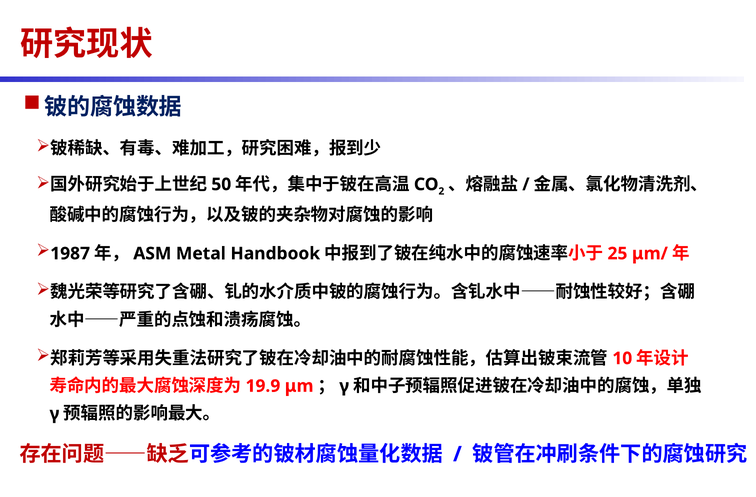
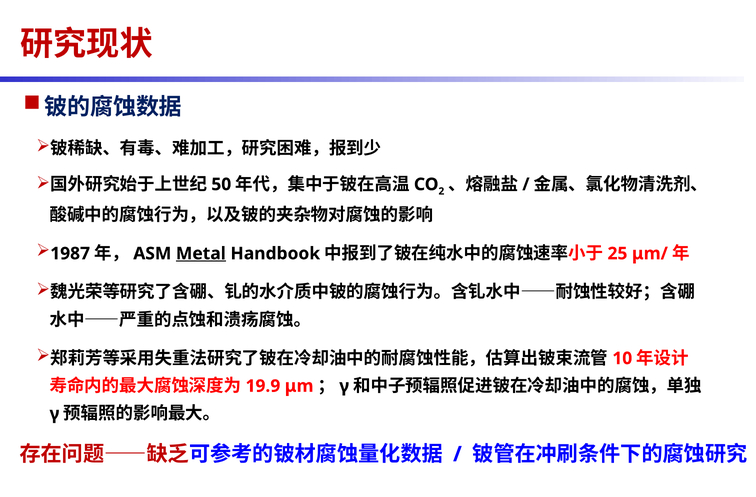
Metal underline: none -> present (201, 253)
